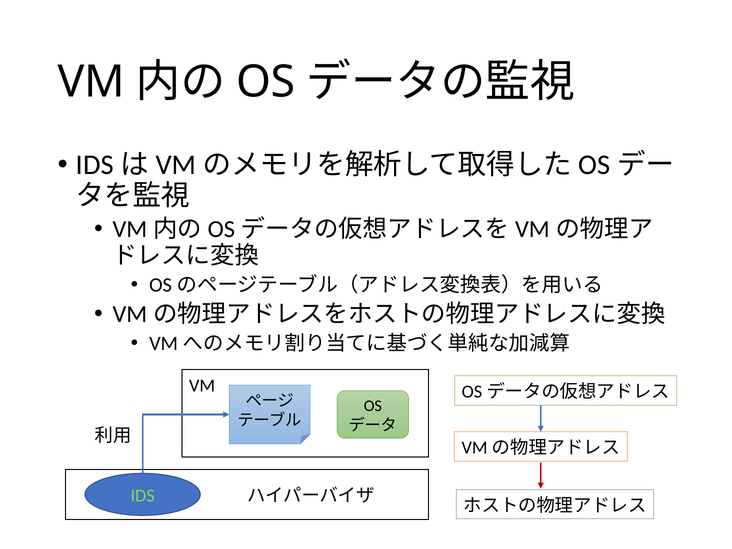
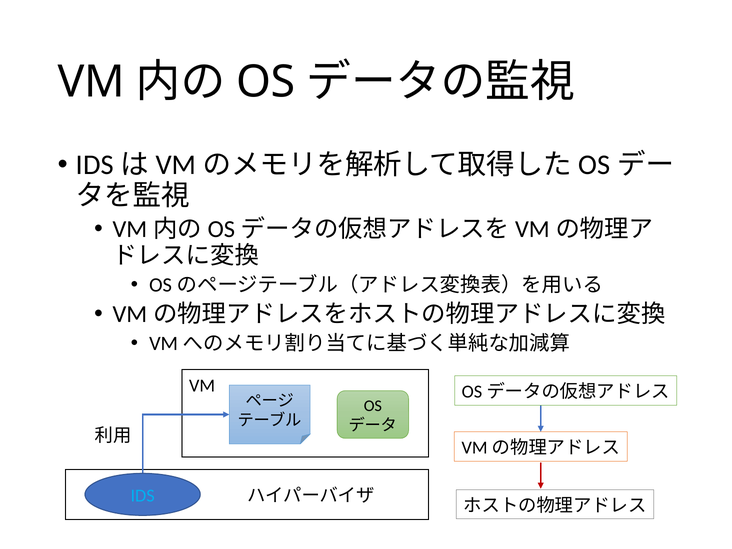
IDS colour: light green -> light blue (143, 496)
